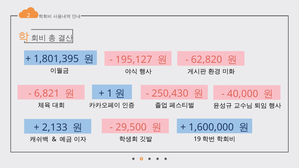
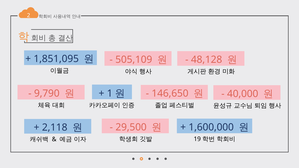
1,801,395: 1,801,395 -> 1,851,095 (56, 59)
195,127: 195,127 -> 505,109 (134, 60)
62,820: 62,820 -> 48,128 (207, 60)
6,821: 6,821 -> 9,790 (47, 93)
250,430: 250,430 -> 146,650 (170, 94)
2,133: 2,133 -> 2,118 (55, 128)
